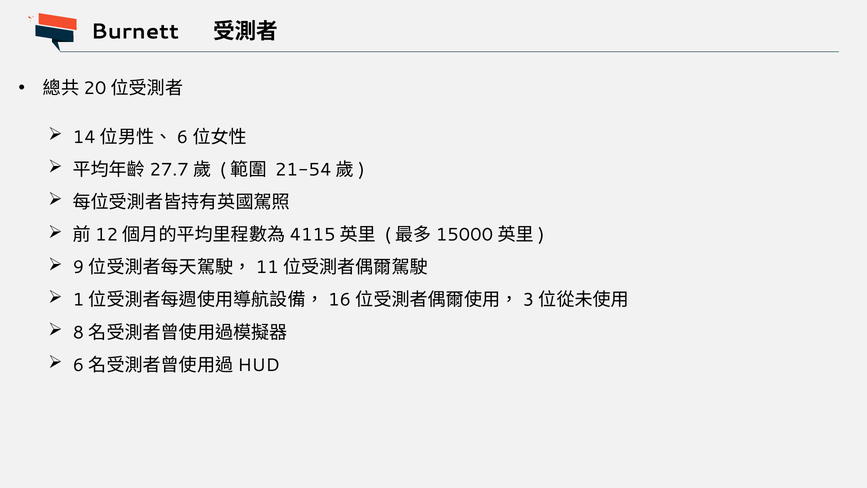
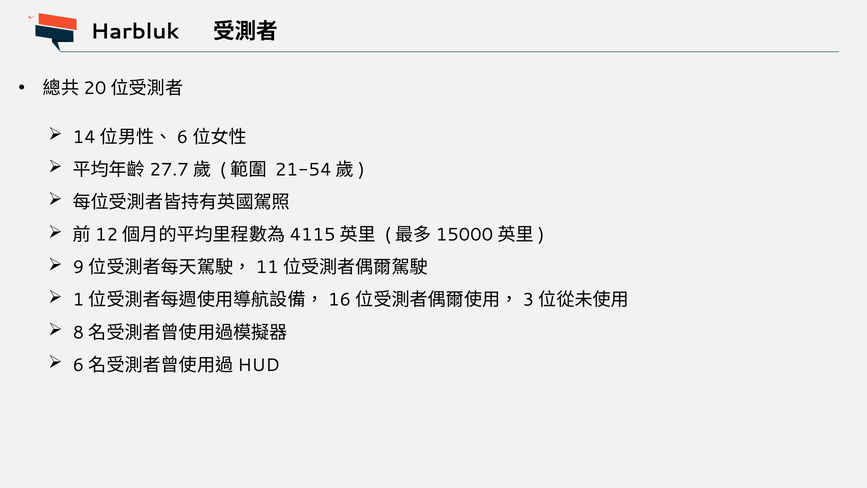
Burnett: Burnett -> Harbluk (135, 31)
